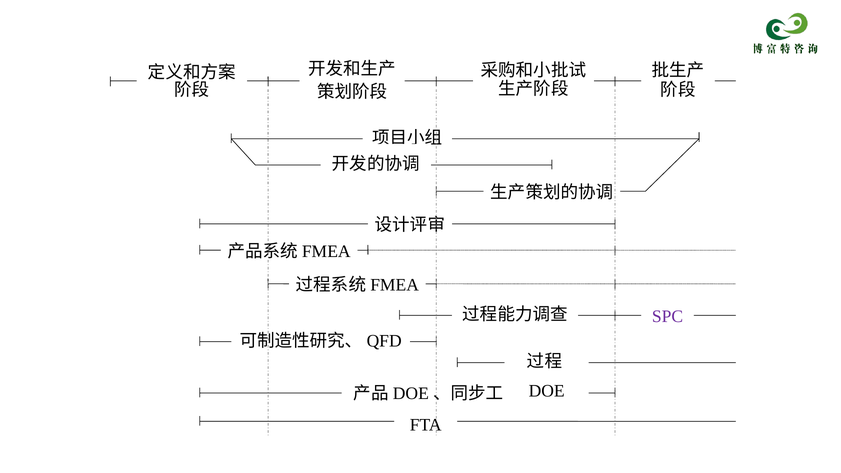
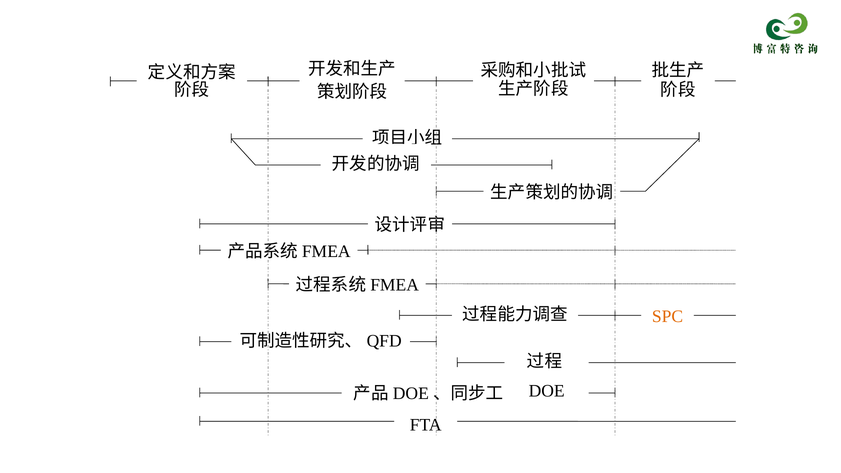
SPC colour: purple -> orange (667, 317)
